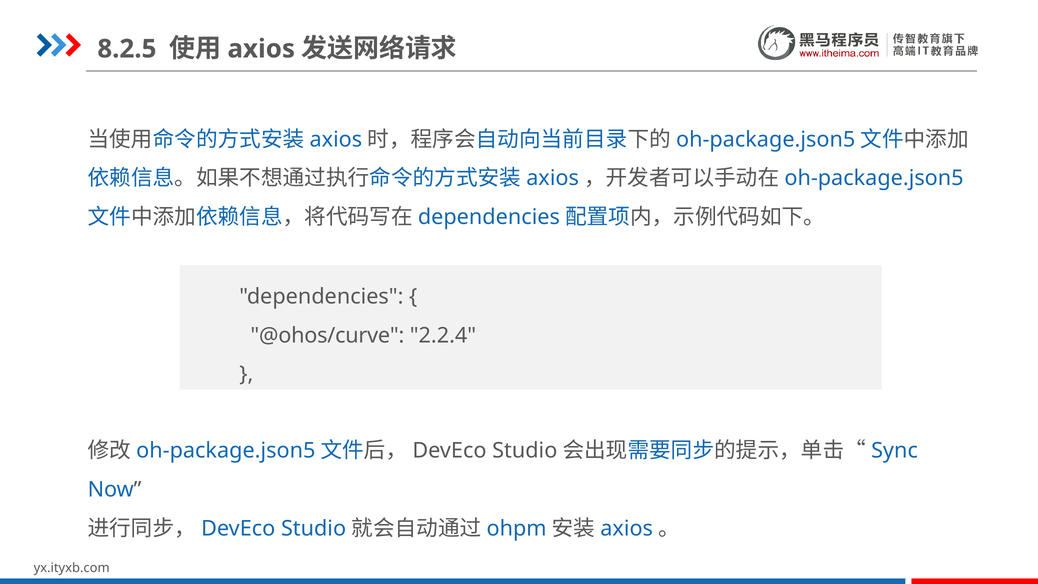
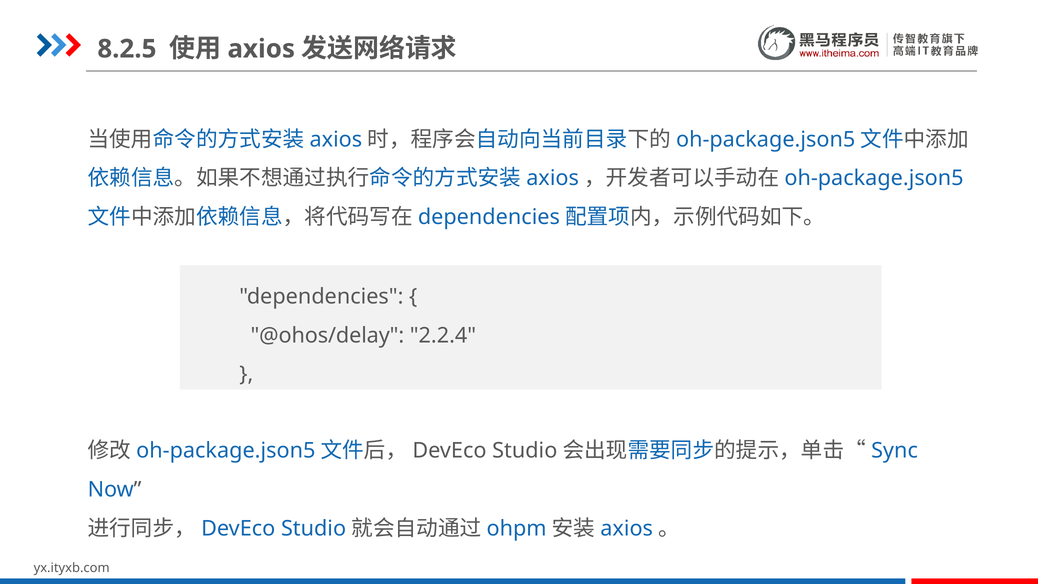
@ohos/curve: @ohos/curve -> @ohos/delay (327, 335)
